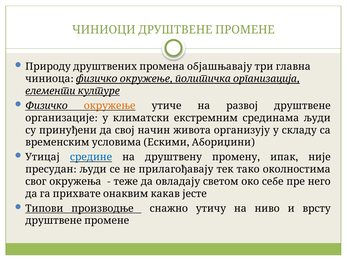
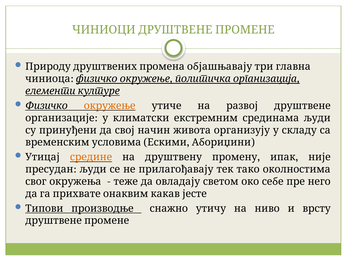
средине colour: blue -> orange (91, 157)
